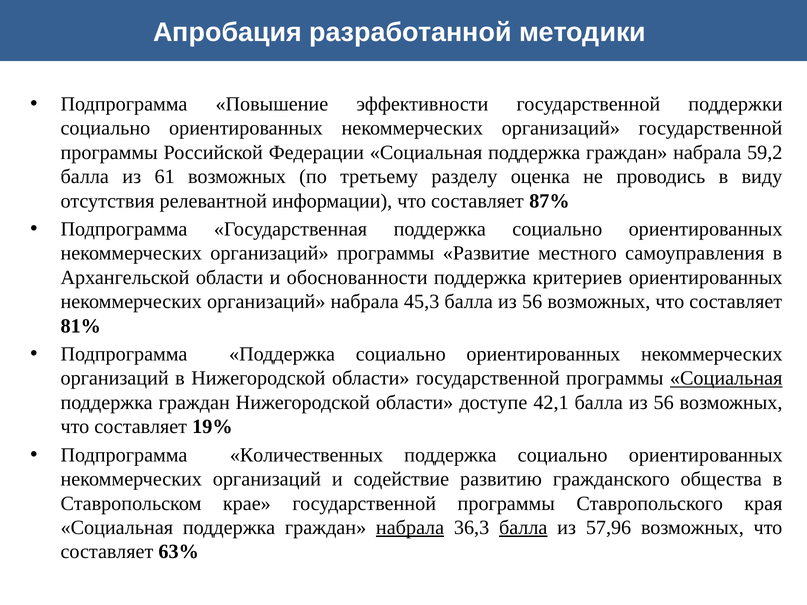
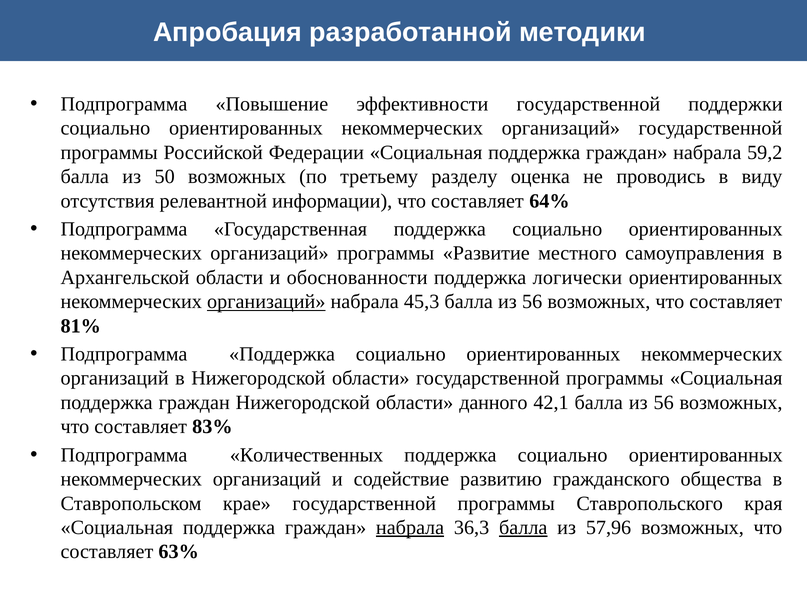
61: 61 -> 50 (165, 177)
87%: 87% -> 64% (549, 201)
критериев: критериев -> логически (577, 278)
организаций underline: none -> present (266, 302)
Социальная underline: present -> none (726, 378)
доступе: доступе -> данного (493, 403)
19%: 19% -> 83% (212, 427)
